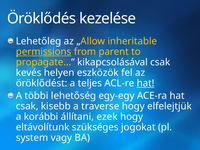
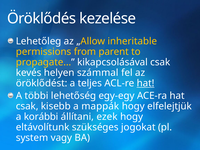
permissions underline: present -> none (44, 52)
eszközök: eszközök -> számmal (98, 73)
traverse: traverse -> mappák (100, 106)
